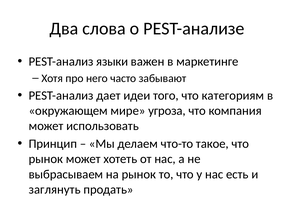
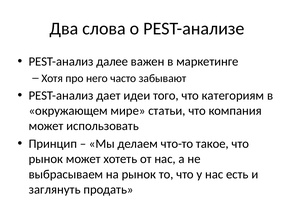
языки: языки -> далее (112, 61)
угроза: угроза -> статьи (167, 110)
